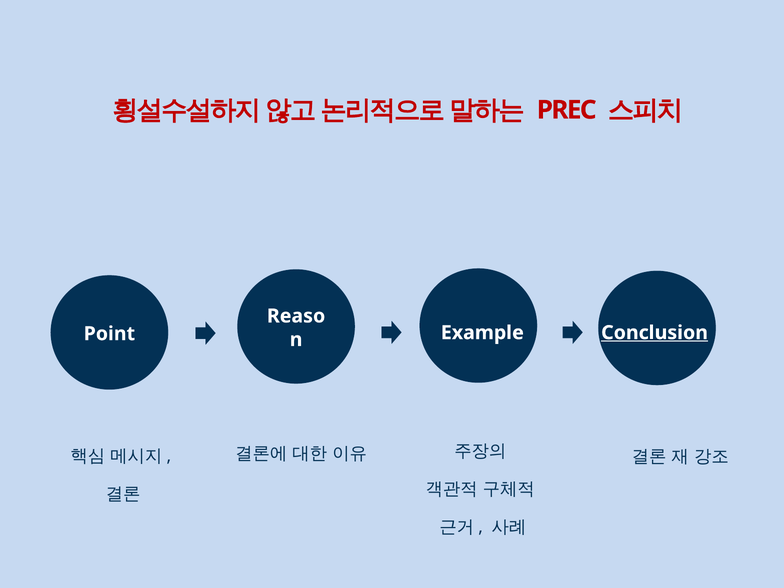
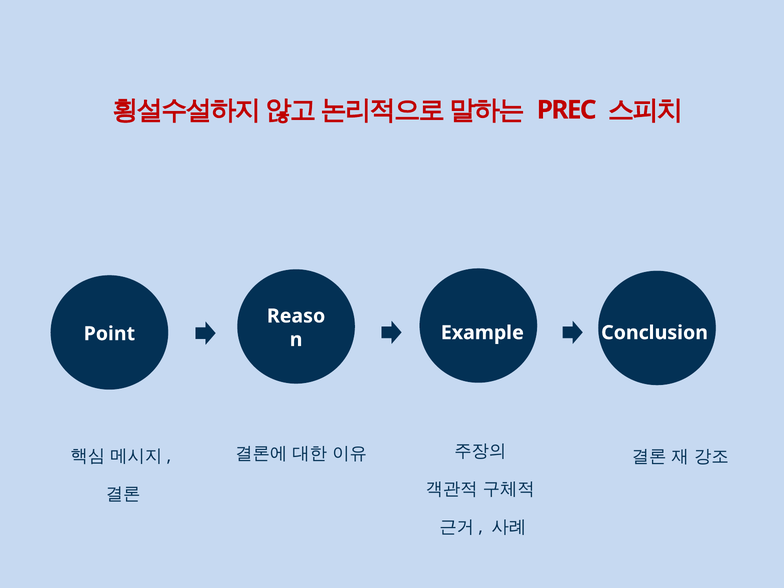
Conclusion underline: present -> none (655, 333)
